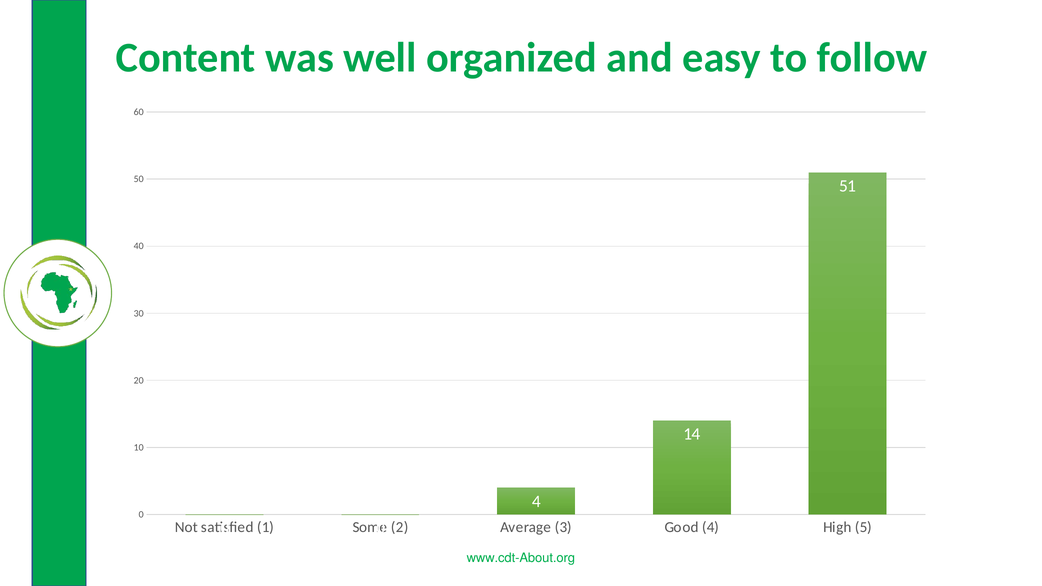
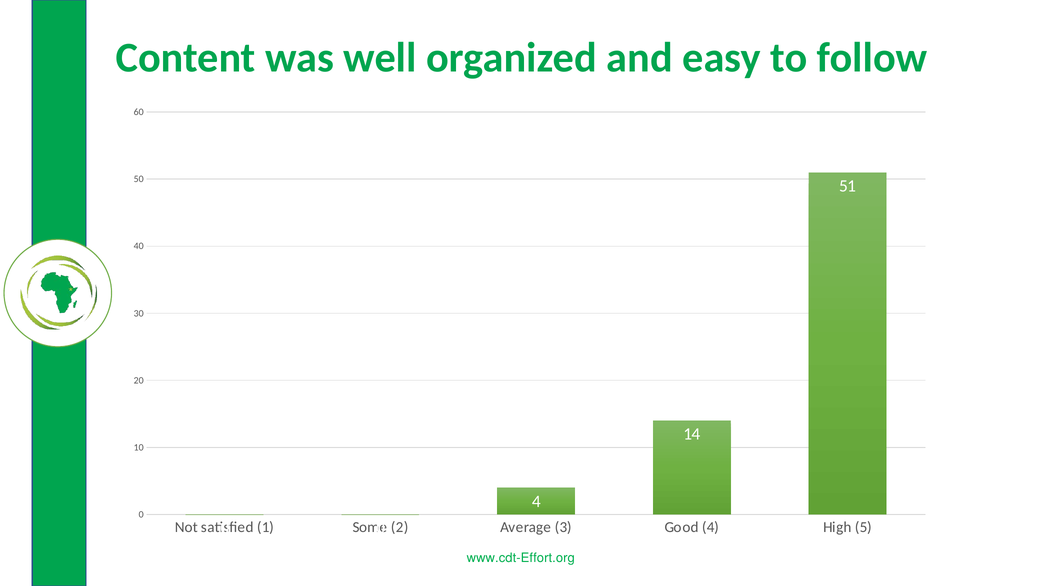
www.cdt-About.org: www.cdt-About.org -> www.cdt-Effort.org (521, 558)
